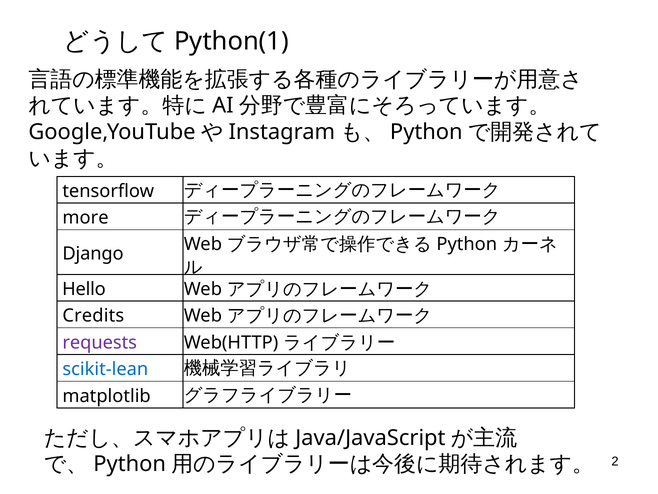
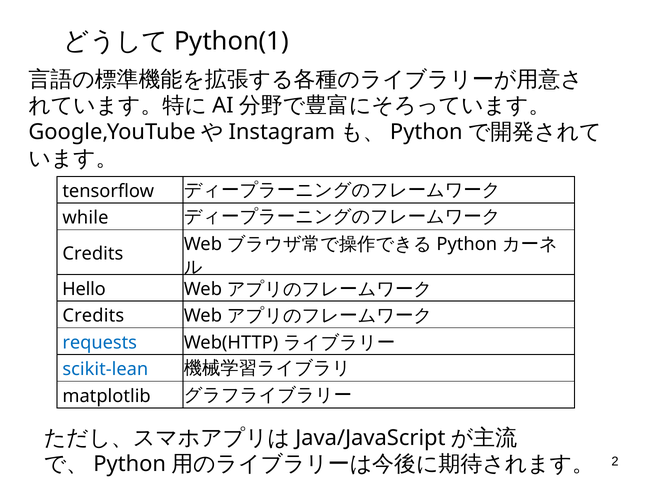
more: more -> while (85, 218)
Django: Django -> Credits (93, 253)
requests colour: purple -> blue (100, 342)
